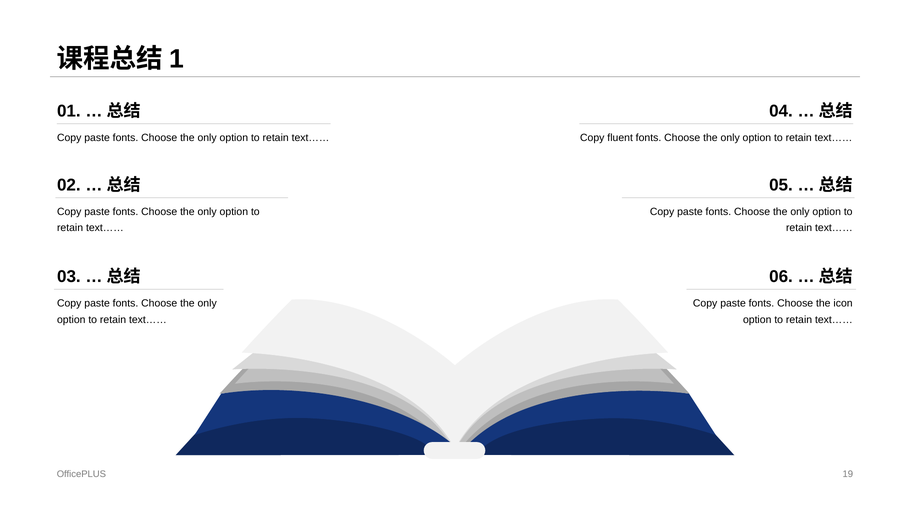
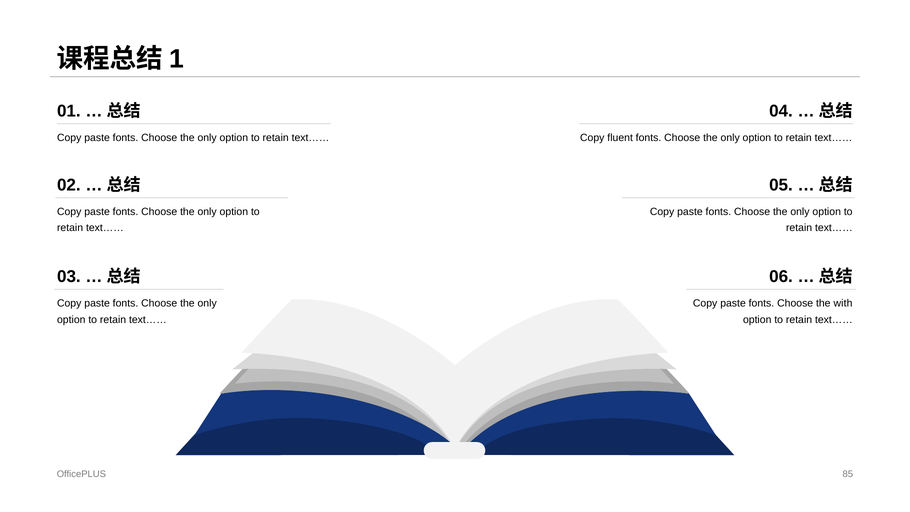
icon: icon -> with (843, 303)
19: 19 -> 85 (848, 474)
